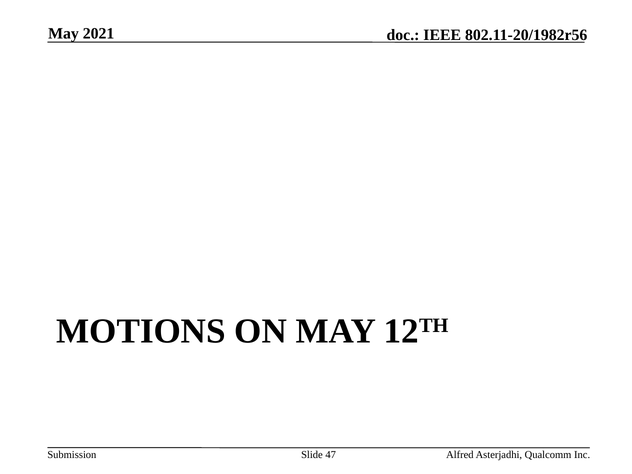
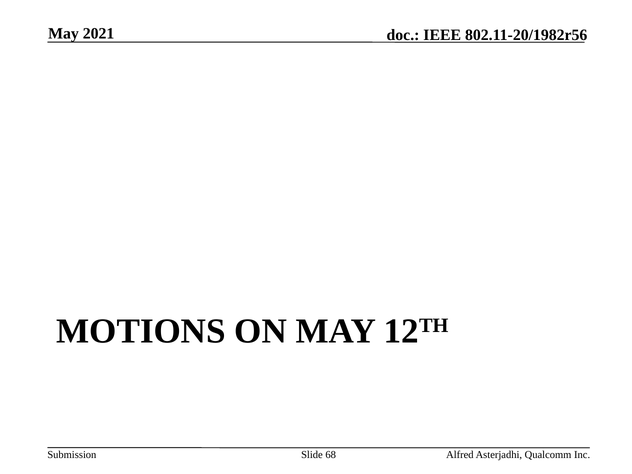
47: 47 -> 68 (331, 455)
